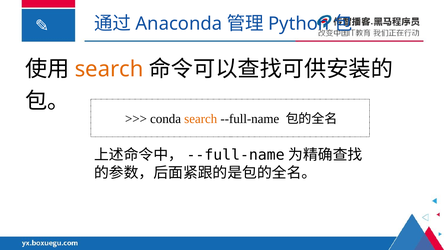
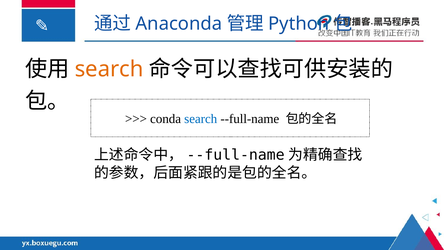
search colour: orange -> blue (201, 119)
